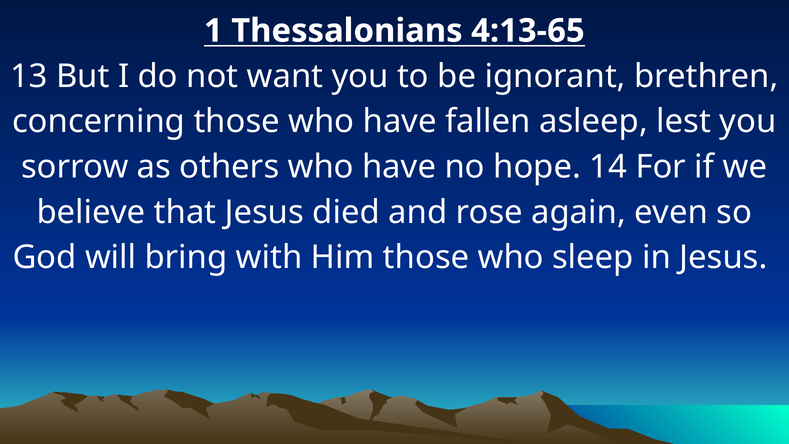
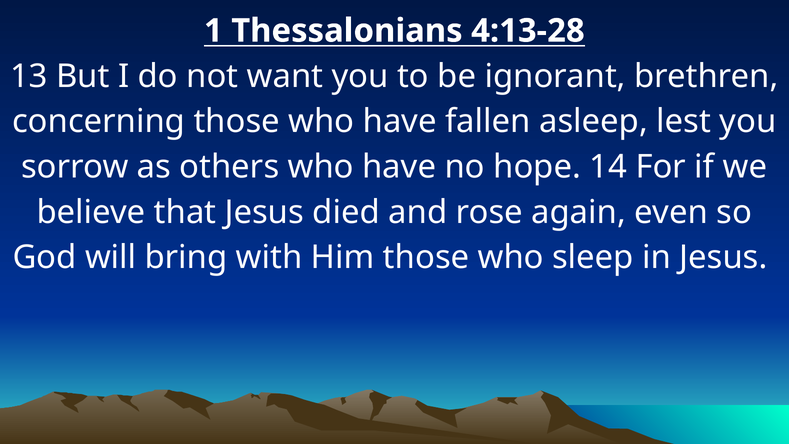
4:13-65: 4:13-65 -> 4:13-28 (528, 31)
